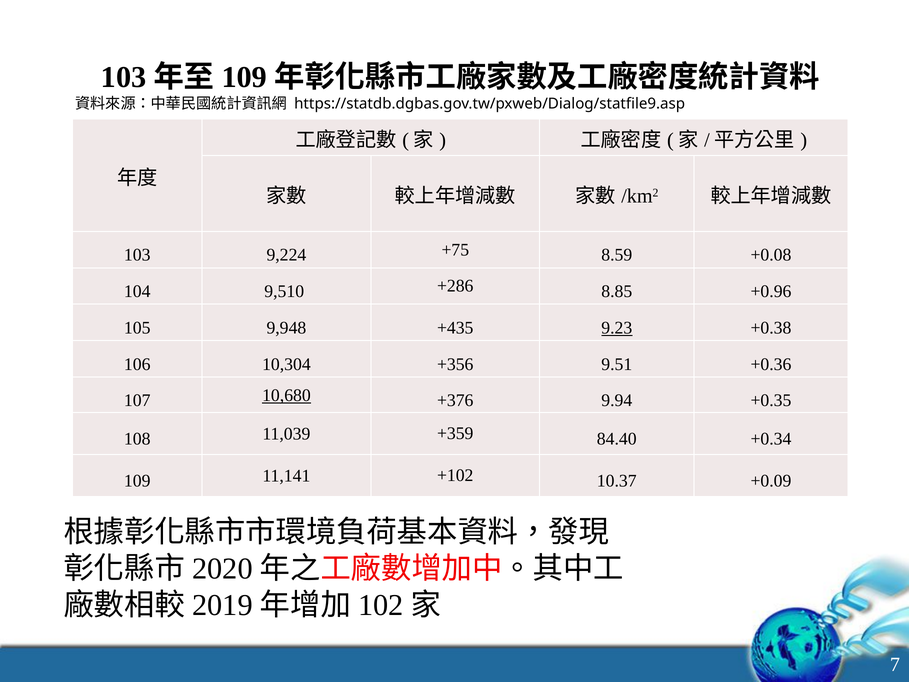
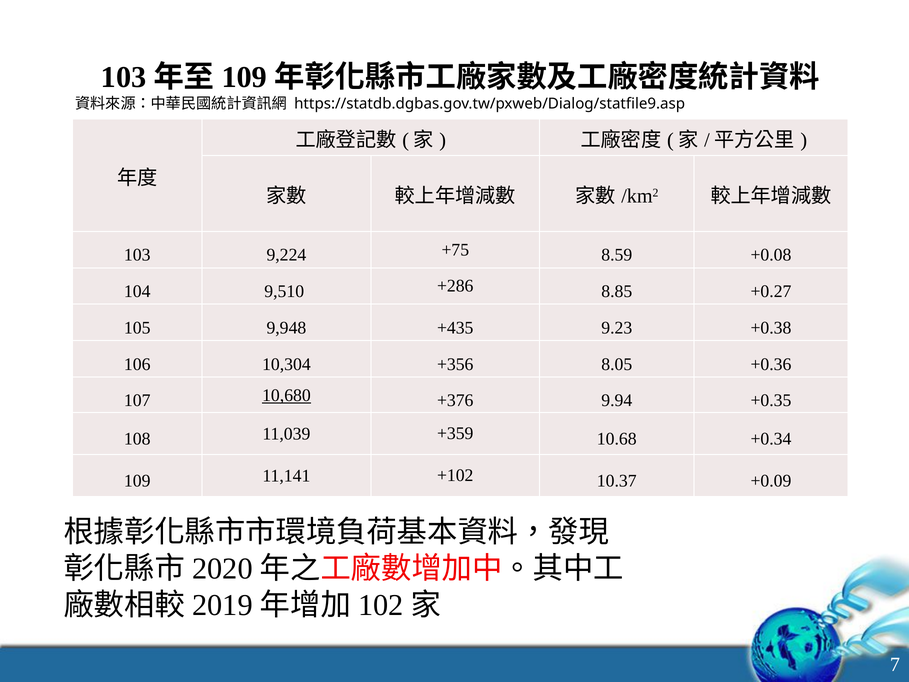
+0.96: +0.96 -> +0.27 (771, 291)
9.23 underline: present -> none (617, 328)
9.51: 9.51 -> 8.05 (617, 364)
84.40: 84.40 -> 10.68 (617, 439)
